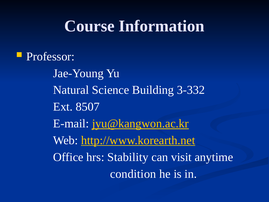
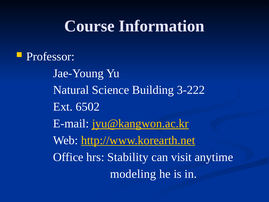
3-332: 3-332 -> 3-222 (191, 90)
8507: 8507 -> 6502 (88, 107)
condition: condition -> modeling (133, 174)
